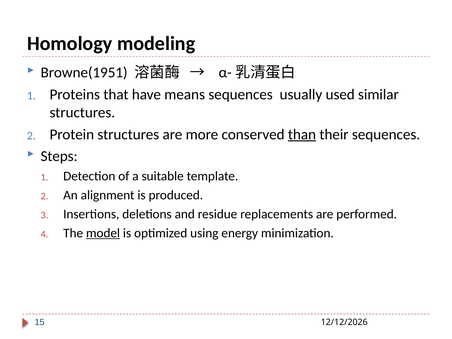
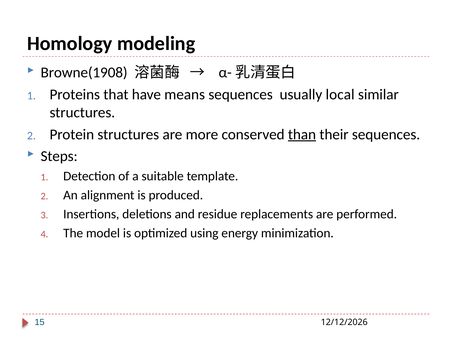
Browne(1951: Browne(1951 -> Browne(1908 (84, 73)
used: used -> local (340, 94)
model underline: present -> none (103, 233)
